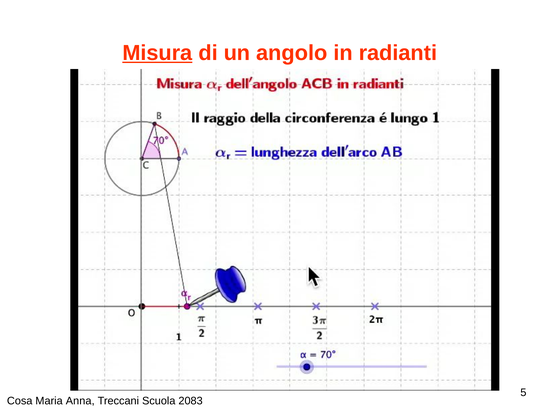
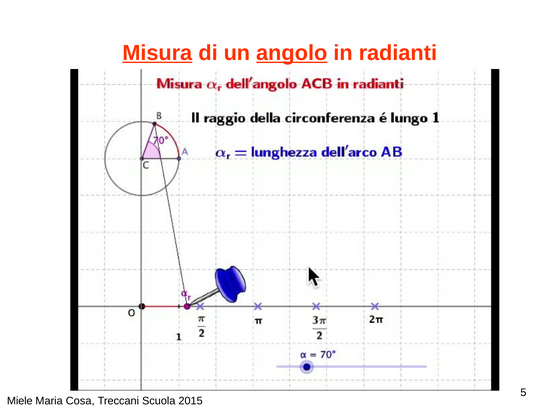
angolo underline: none -> present (292, 53)
Cosa: Cosa -> Miele (20, 401)
Anna: Anna -> Cosa (80, 401)
2083: 2083 -> 2015 (191, 401)
